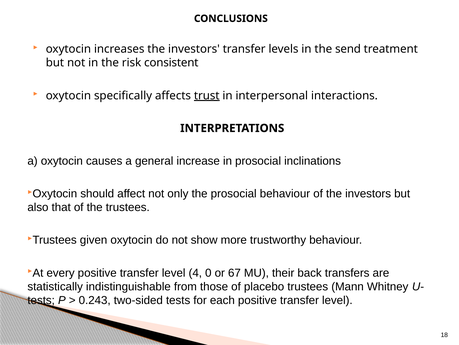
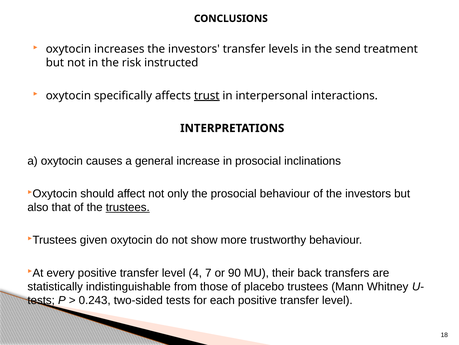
consistent: consistent -> instructed (171, 63)
trustees underline: none -> present (128, 207)
0: 0 -> 7 (208, 272)
67: 67 -> 90 (234, 272)
